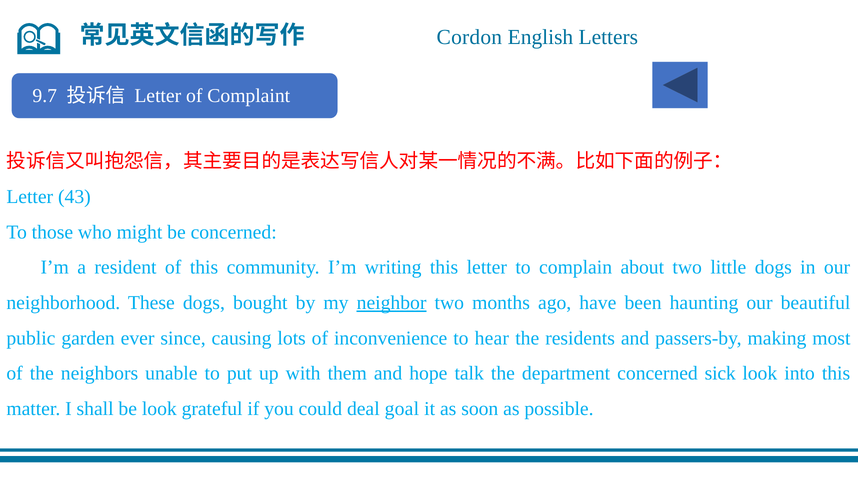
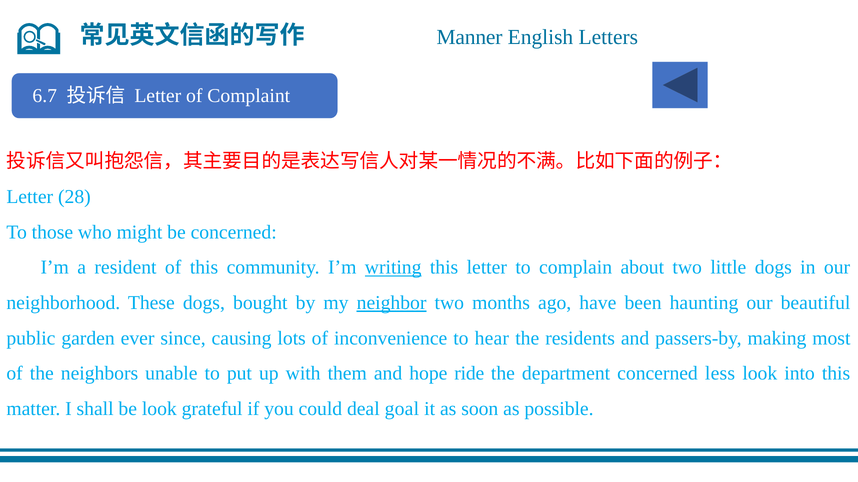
Cordon: Cordon -> Manner (470, 37)
9.7: 9.7 -> 6.7 (45, 96)
43: 43 -> 28 (74, 197)
writing underline: none -> present (393, 268)
talk: talk -> ride (469, 374)
sick: sick -> less (720, 374)
